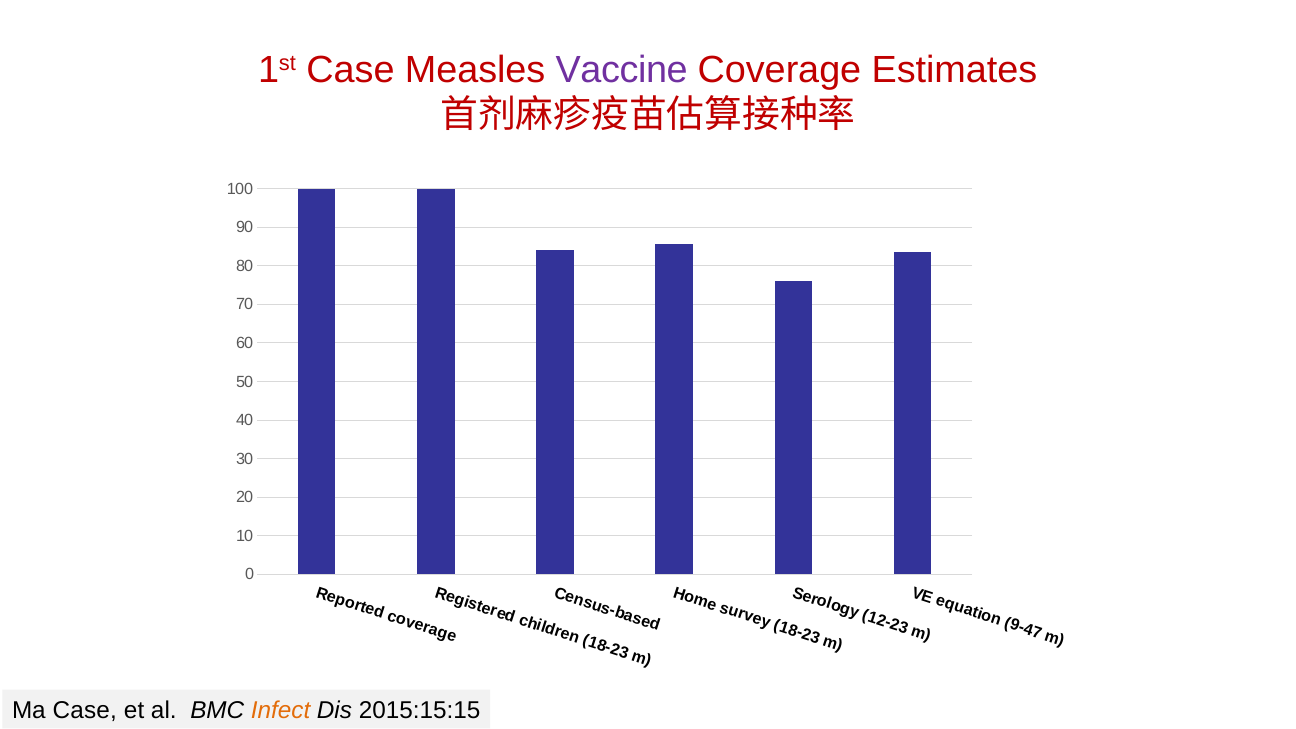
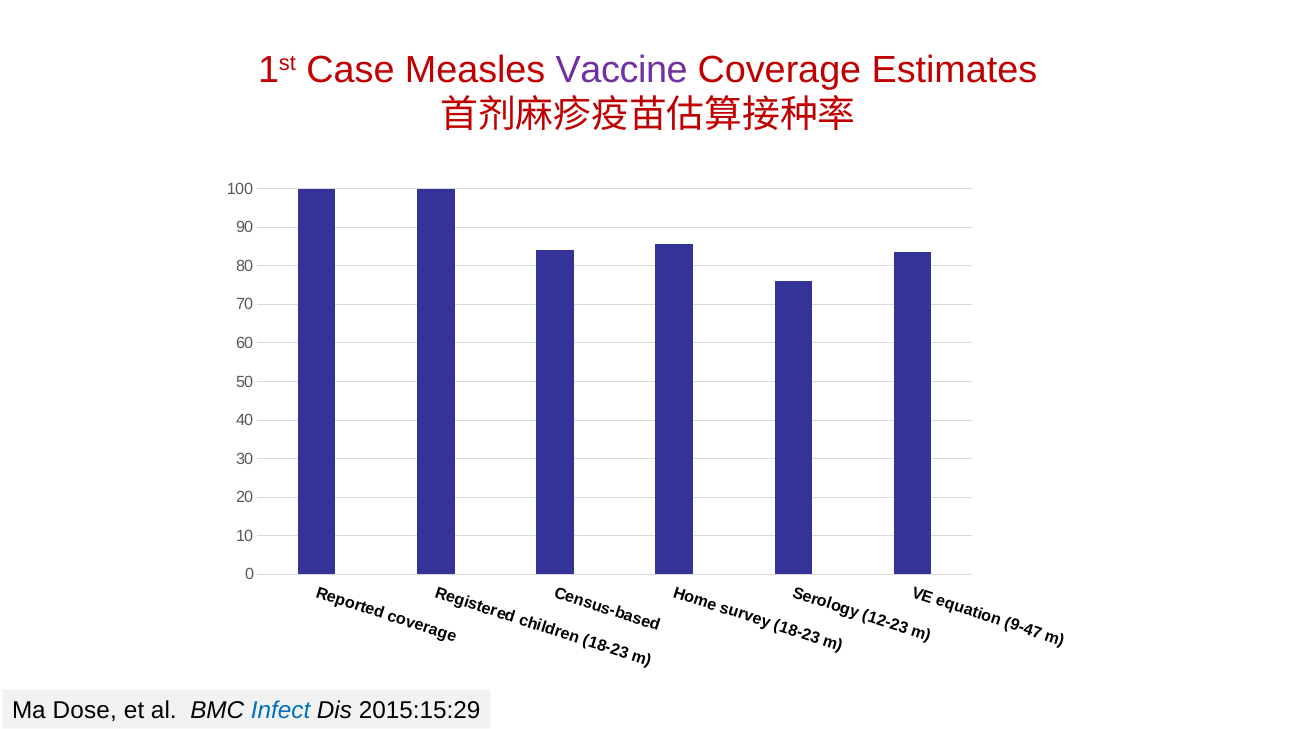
Ma Case: Case -> Dose (85, 711)
Infect colour: orange -> blue (281, 711)
2015:15:15: 2015:15:15 -> 2015:15:29 (420, 711)
